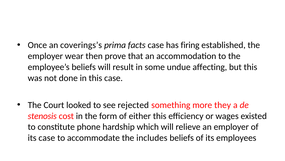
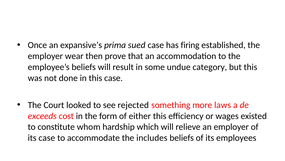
coverings’s: coverings’s -> expansive’s (81, 45)
facts: facts -> sued (137, 45)
affecting: affecting -> category (210, 67)
they: they -> laws (223, 105)
stenosis: stenosis -> exceeds (42, 116)
phone: phone -> whom (89, 126)
